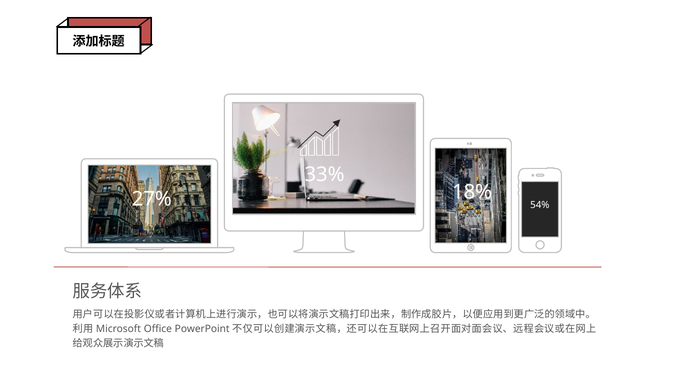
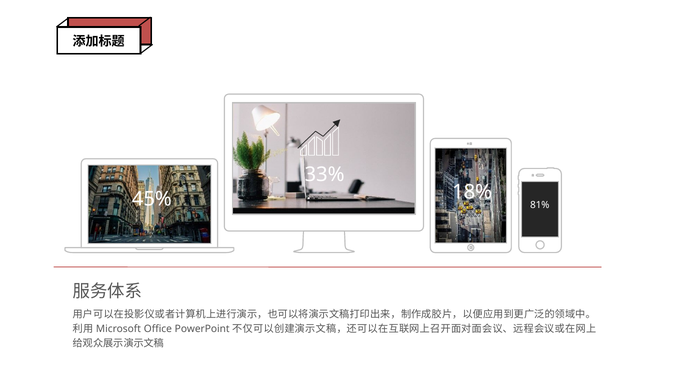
27%: 27% -> 45% (152, 199)
54%: 54% -> 81% (540, 205)
